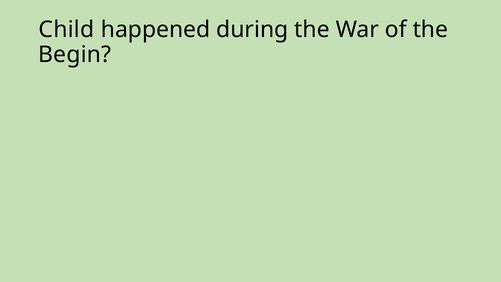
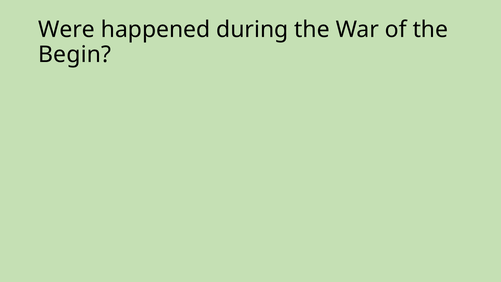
Child: Child -> Were (67, 30)
